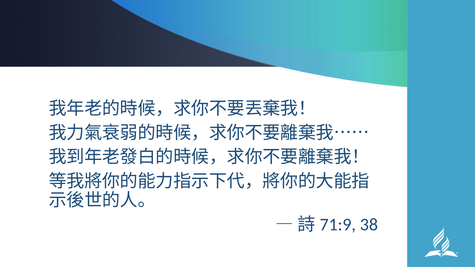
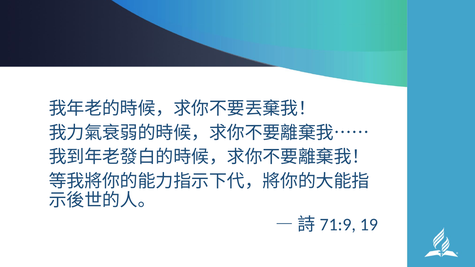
38: 38 -> 19 (369, 225)
